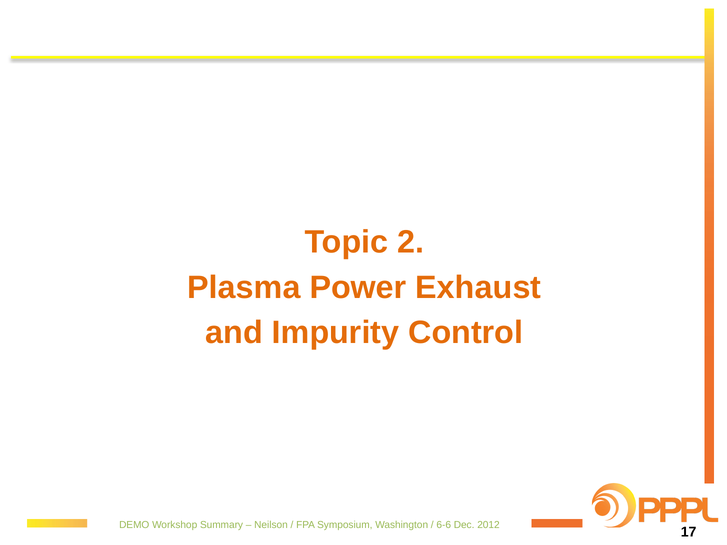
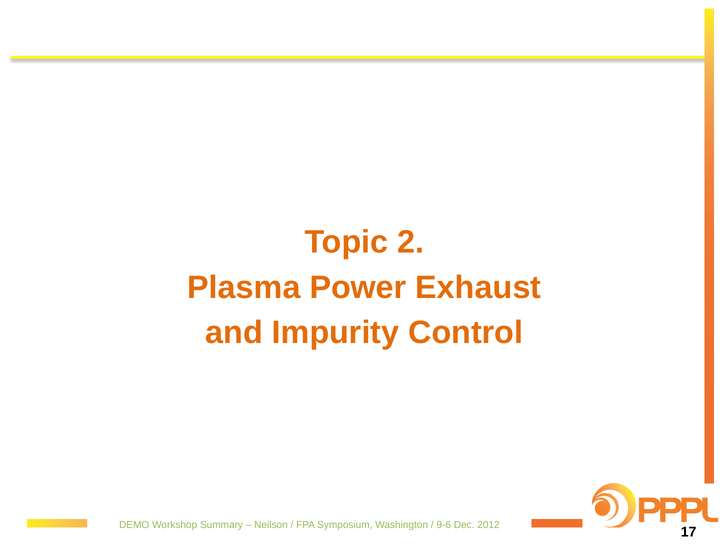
6-6: 6-6 -> 9-6 (444, 525)
